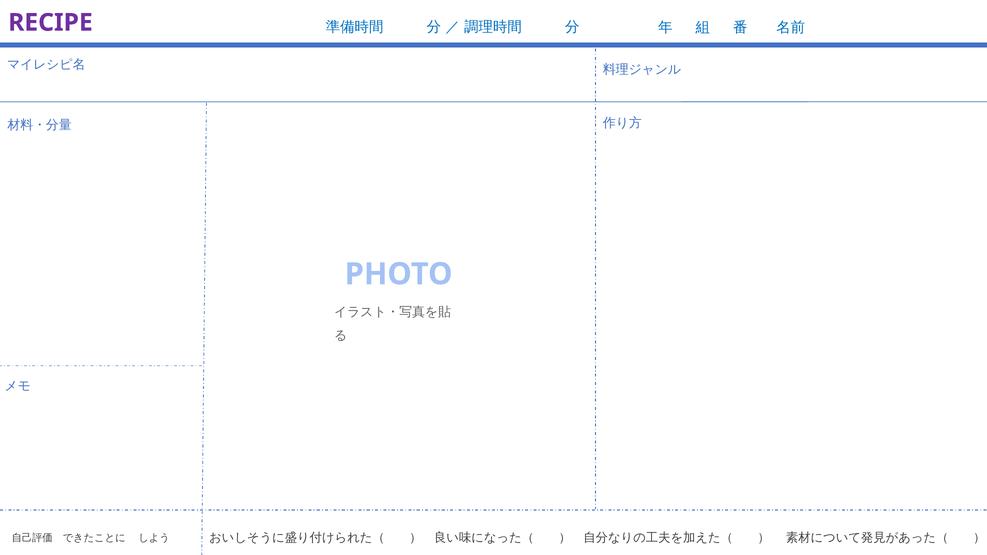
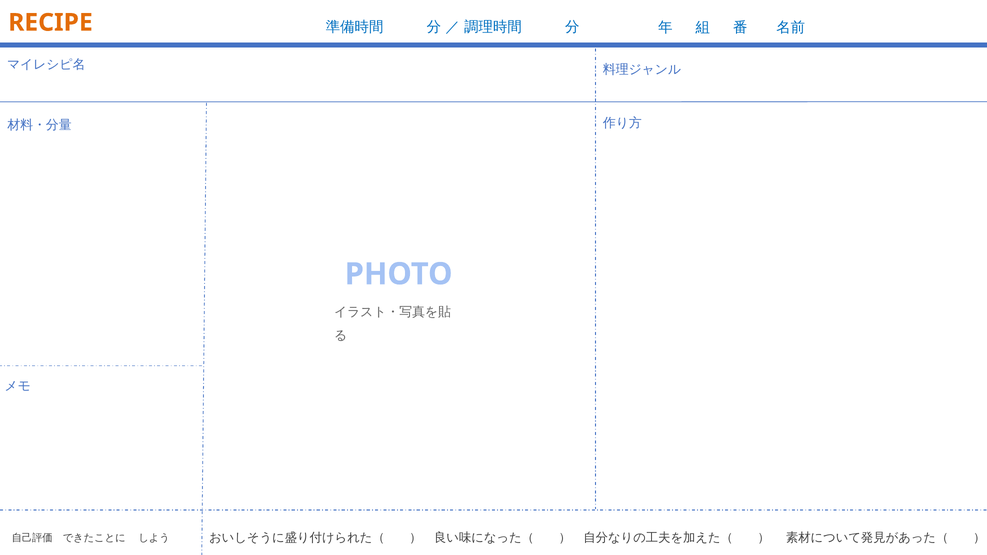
RECIPE colour: purple -> orange (50, 23)
